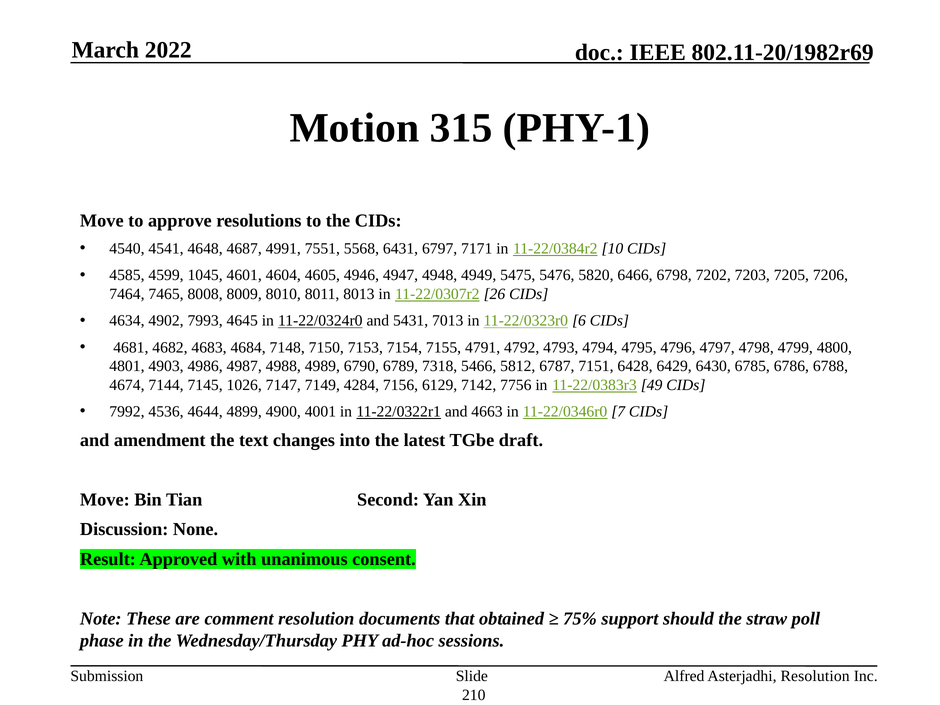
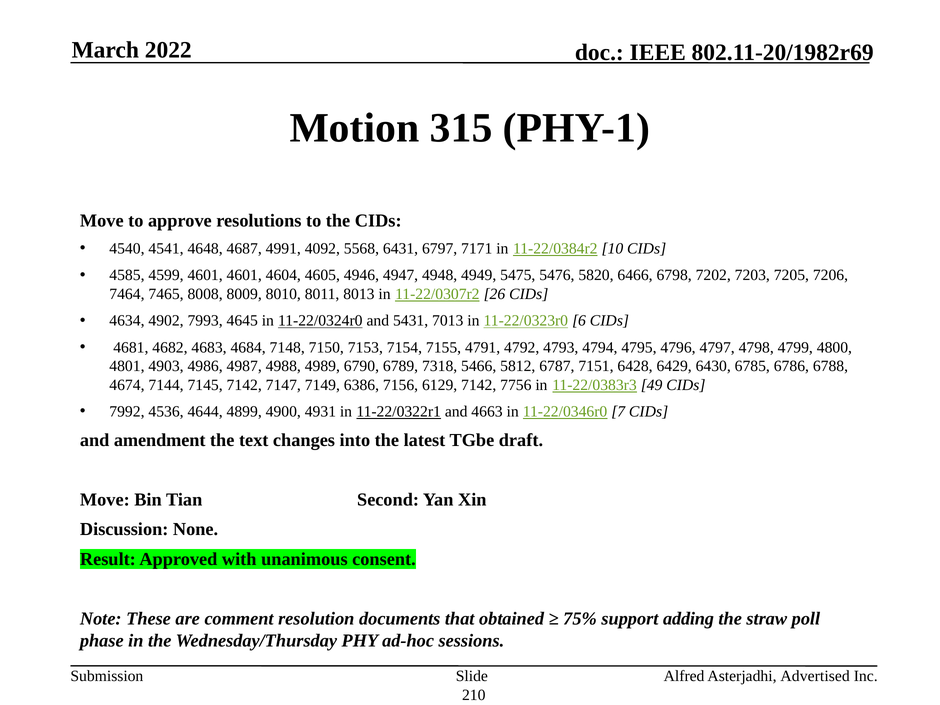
7551: 7551 -> 4092 (322, 249)
4599 1045: 1045 -> 4601 (205, 275)
7145 1026: 1026 -> 7142 (244, 385)
4284: 4284 -> 6386 (361, 385)
4001: 4001 -> 4931 (320, 412)
should: should -> adding (689, 619)
Asterjadhi Resolution: Resolution -> Advertised (815, 676)
